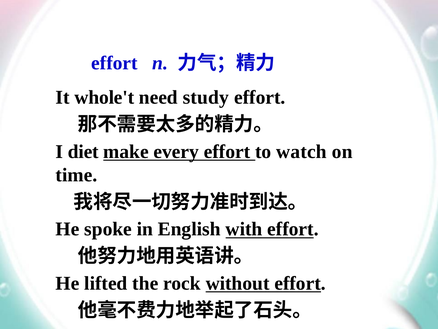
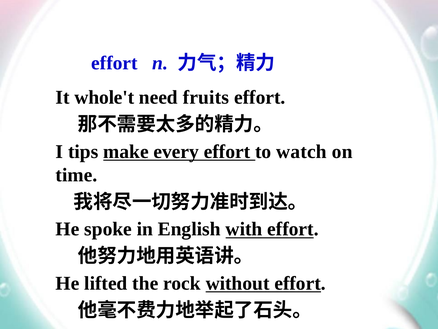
study: study -> fruits (206, 97)
diet: diet -> tips (83, 151)
